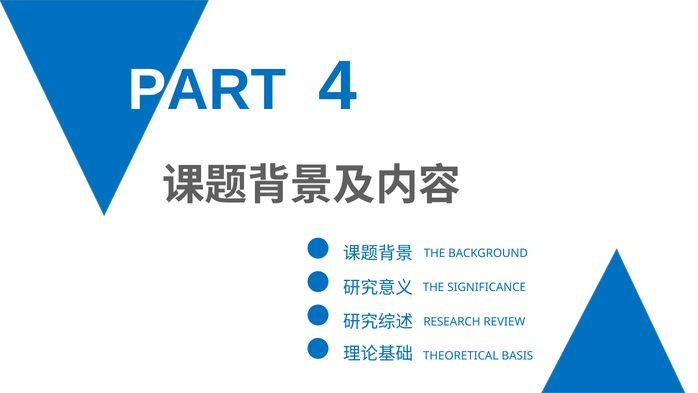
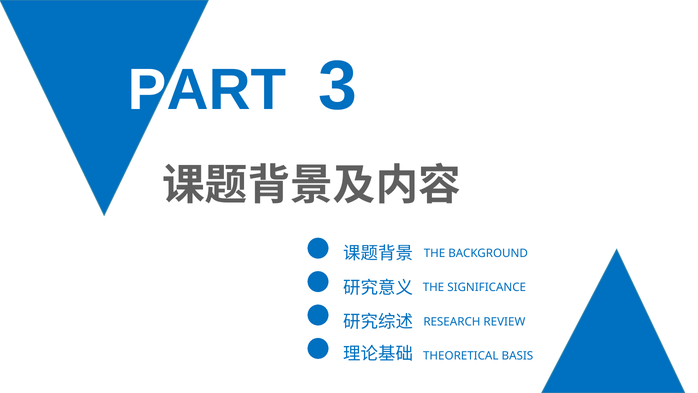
4: 4 -> 3 (338, 86)
